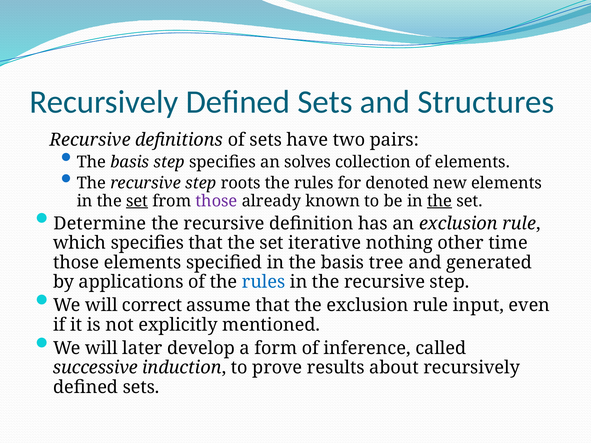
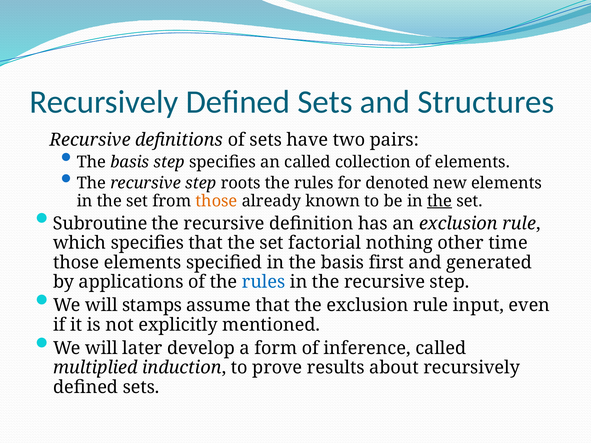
an solves: solves -> called (307, 162)
set underline: present -> none (137, 201)
those colour: purple -> orange (216, 201)
Determine: Determine -> Subroutine (100, 224)
iterative: iterative -> factorial (325, 243)
tree: tree -> first (386, 263)
correct: correct -> stamps (152, 305)
successive: successive -> multiplied (95, 368)
